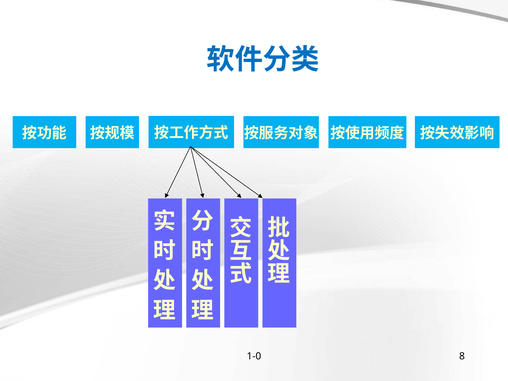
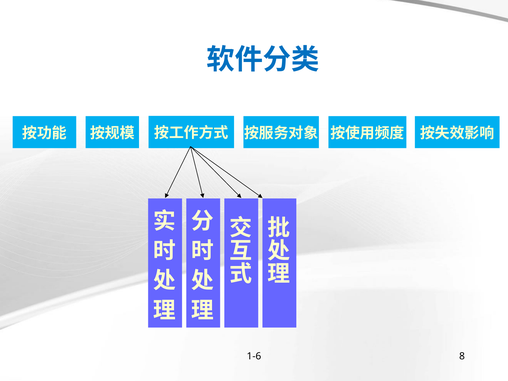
1-0: 1-0 -> 1-6 (254, 356)
